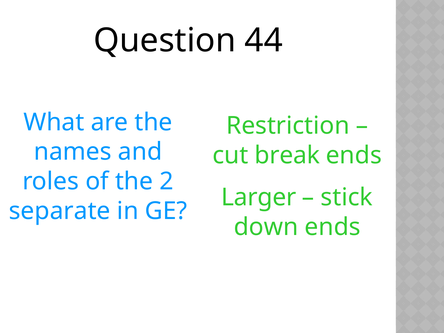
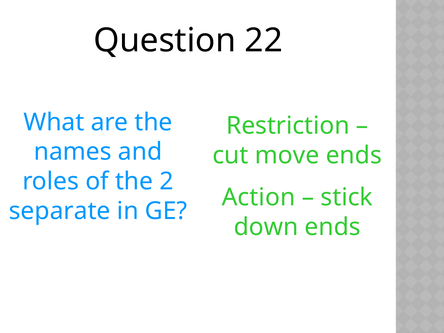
44: 44 -> 22 (264, 41)
break: break -> move (287, 155)
Larger: Larger -> Action (259, 197)
